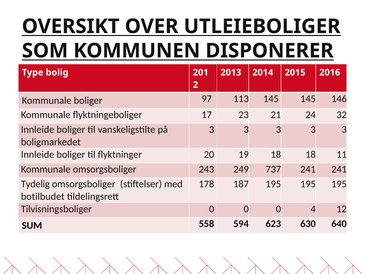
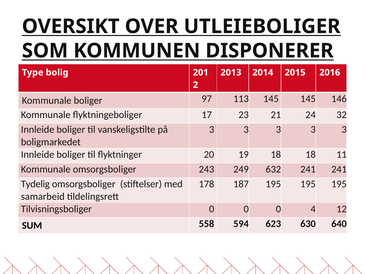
737: 737 -> 632 (273, 169)
botilbudet: botilbudet -> samarbeid (43, 196)
